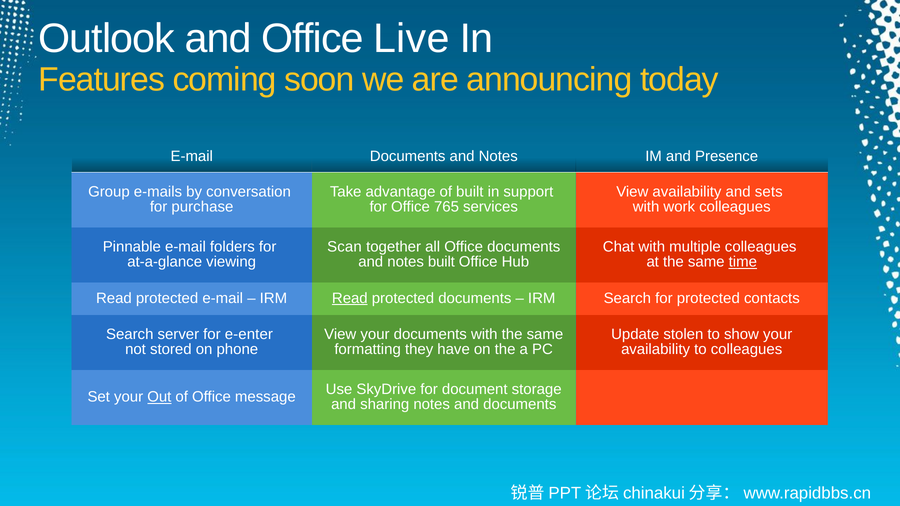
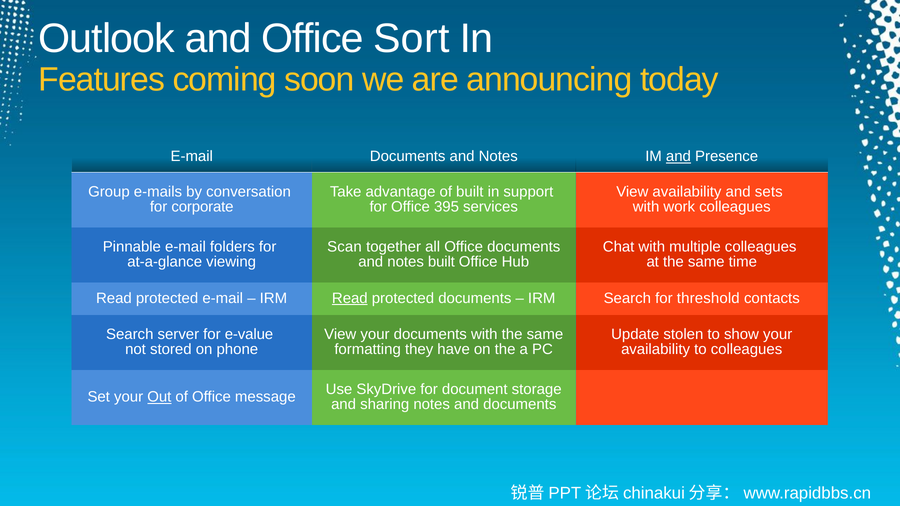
Live: Live -> Sort (411, 39)
and underline: none -> present (678, 157)
purchase: purchase -> corporate (203, 207)
765: 765 -> 395 (447, 207)
time underline: present -> none (743, 262)
for protected: protected -> threshold (708, 298)
e-enter: e-enter -> e-value (249, 335)
